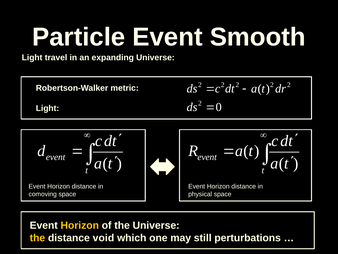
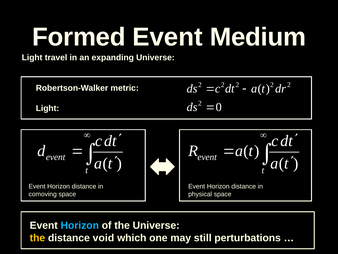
Particle: Particle -> Formed (79, 37)
Smooth: Smooth -> Medium (258, 37)
Horizon colour: yellow -> light blue (80, 225)
